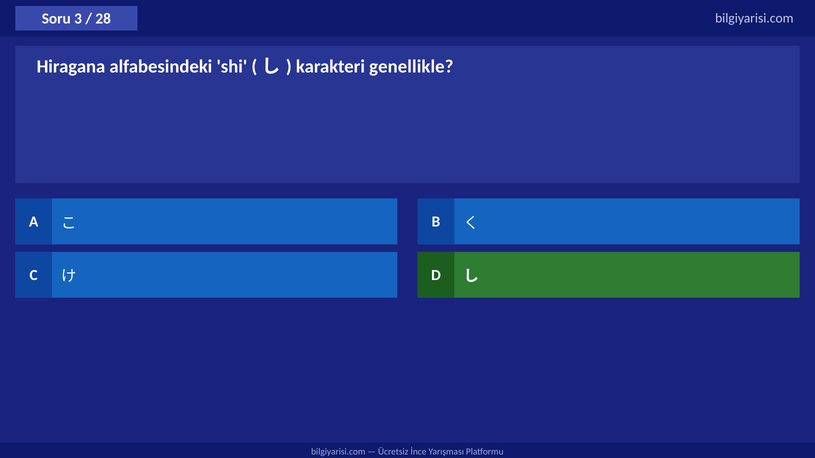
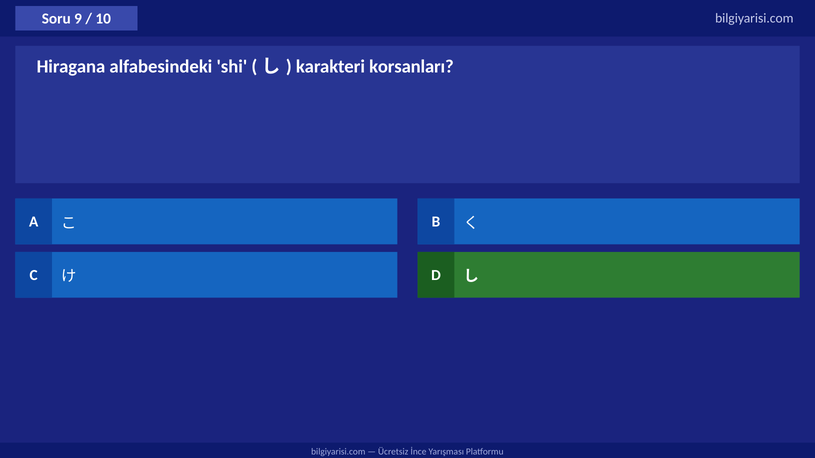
3: 3 -> 9 (78, 19)
28: 28 -> 10 (103, 19)
genellikle: genellikle -> korsanları (411, 67)
